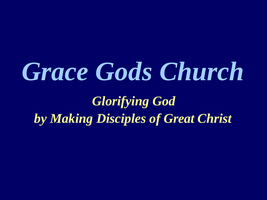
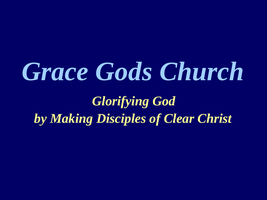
Great: Great -> Clear (179, 119)
